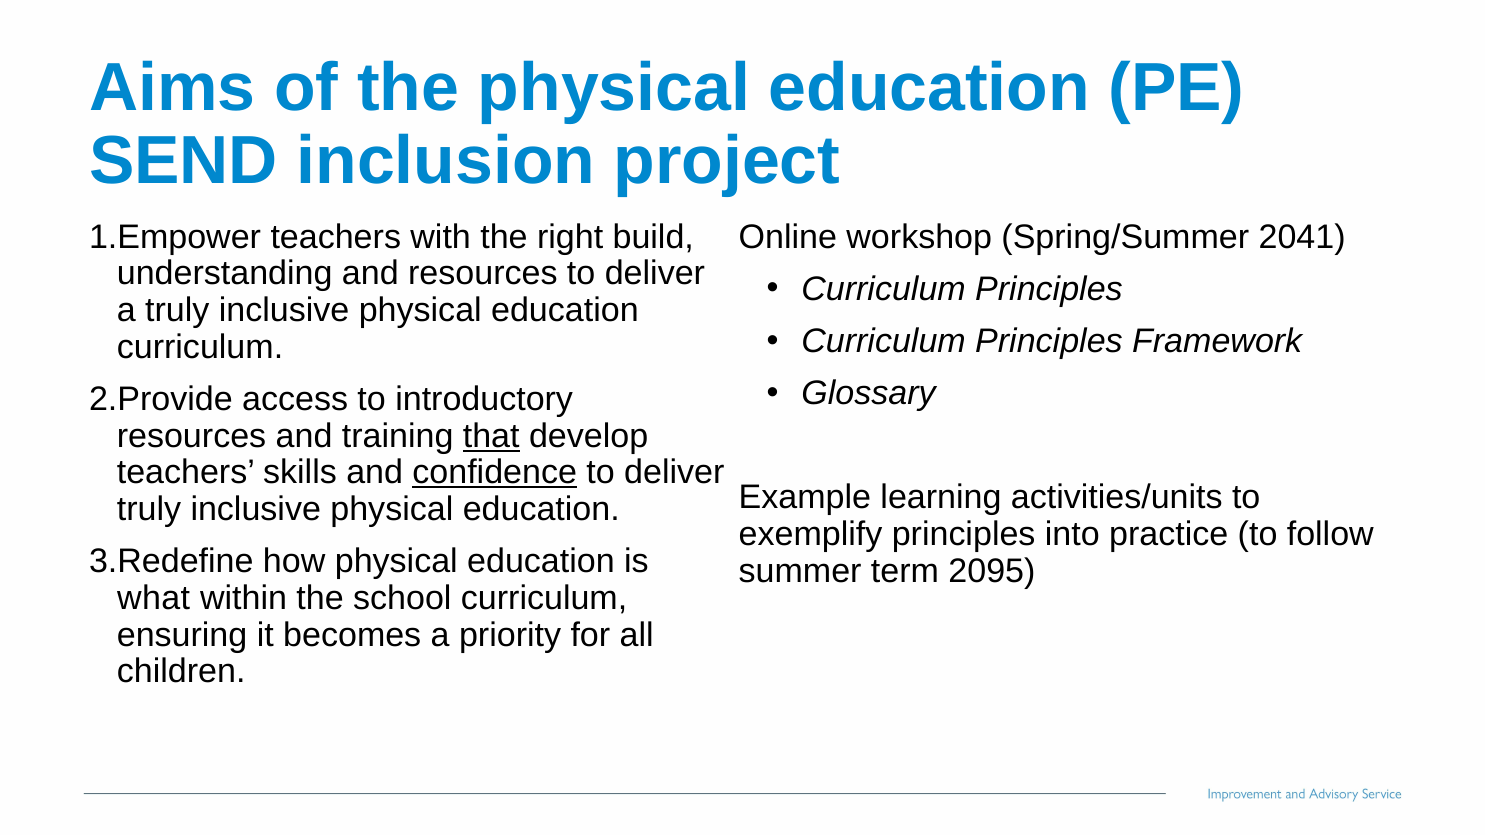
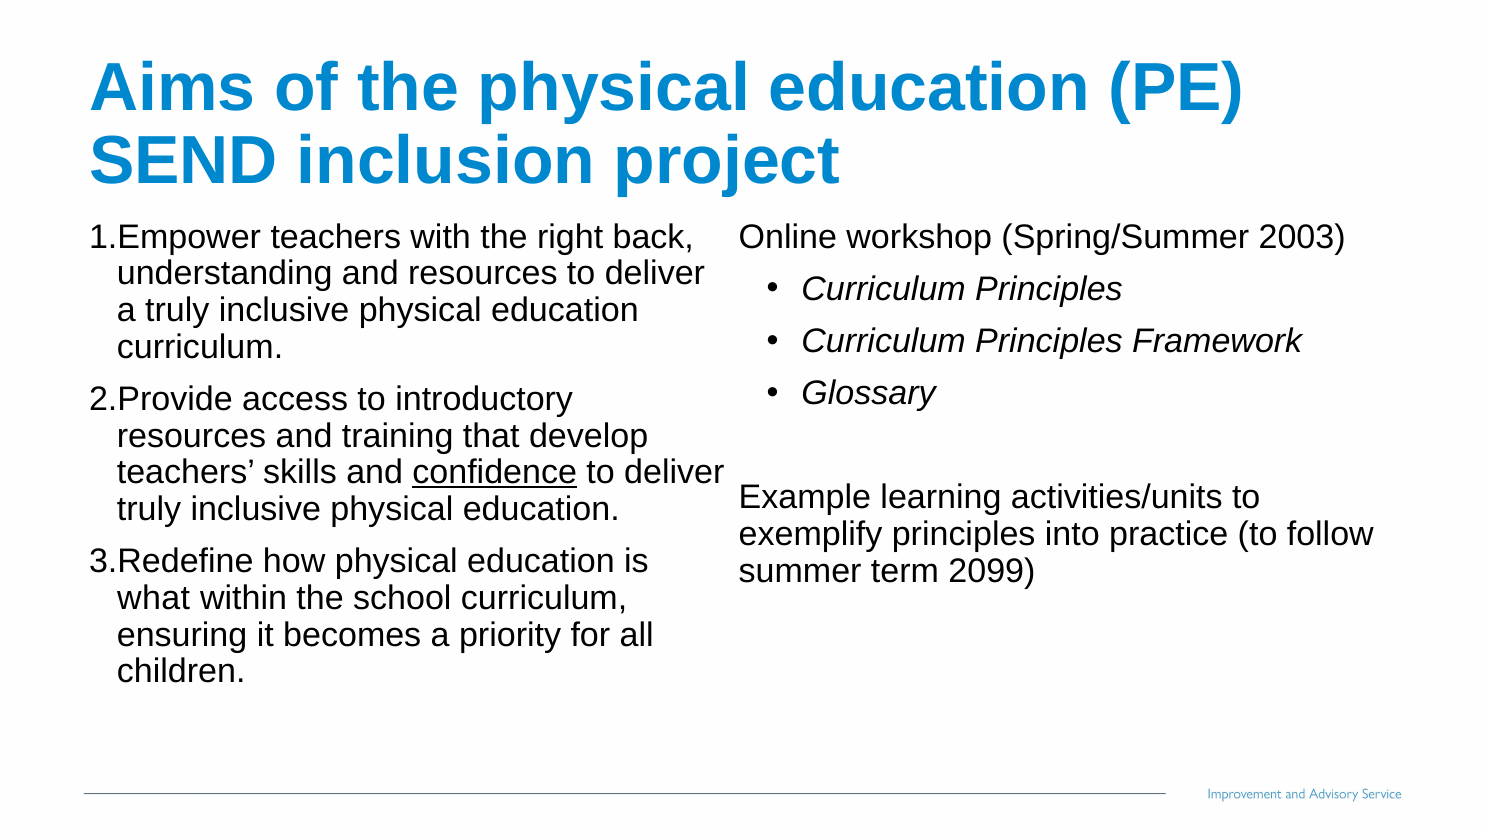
build: build -> back (653, 237)
2041: 2041 -> 2003 (1302, 237)
that underline: present -> none (491, 436)
2095: 2095 -> 2099 (992, 571)
